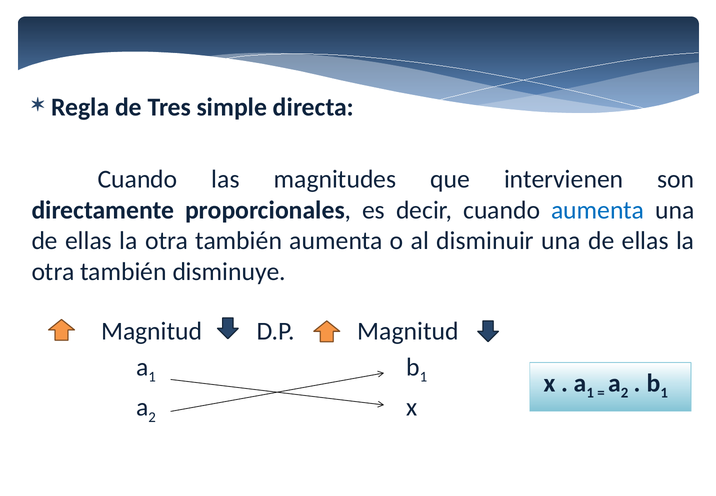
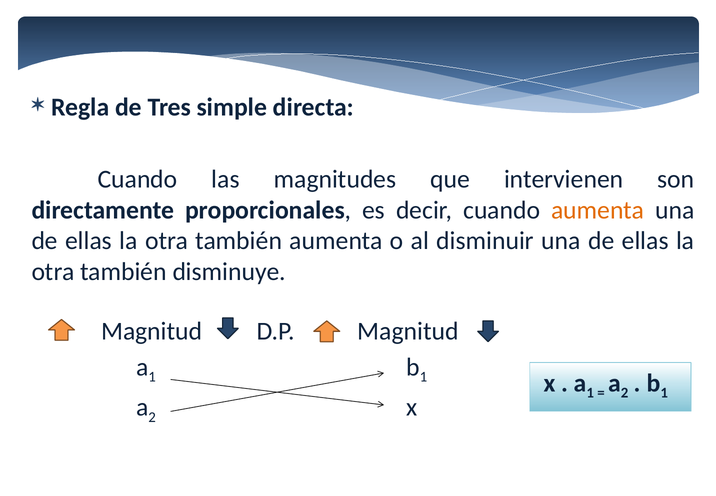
aumenta colour: blue -> orange (598, 210)
